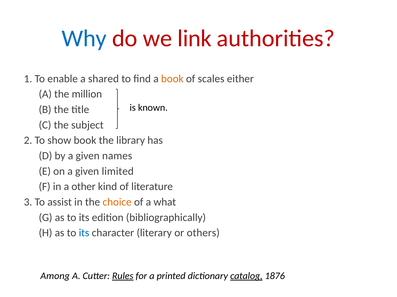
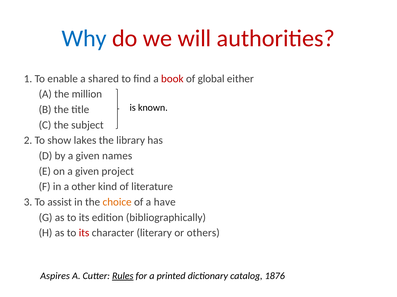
link: link -> will (194, 38)
book colour: orange -> red (172, 79)
scales: scales -> global (211, 79)
show book: book -> lakes (85, 141)
limited: limited -> project (118, 172)
what: what -> have (165, 203)
its colour: blue -> red (84, 233)
Among: Among -> Aspires (55, 277)
catalog underline: present -> none (246, 277)
